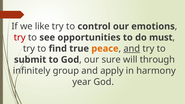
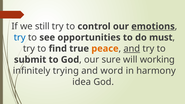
like: like -> still (42, 26)
emotions underline: none -> present (153, 26)
try colour: red -> blue (20, 37)
through: through -> working (157, 60)
group: group -> trying (66, 71)
apply: apply -> word (112, 71)
year: year -> idea (82, 82)
